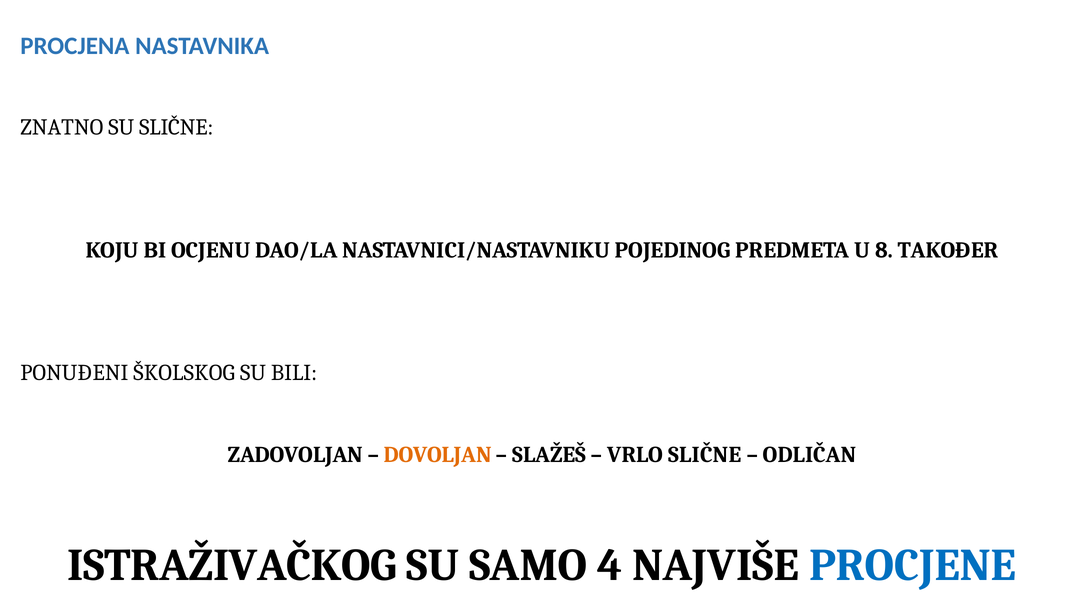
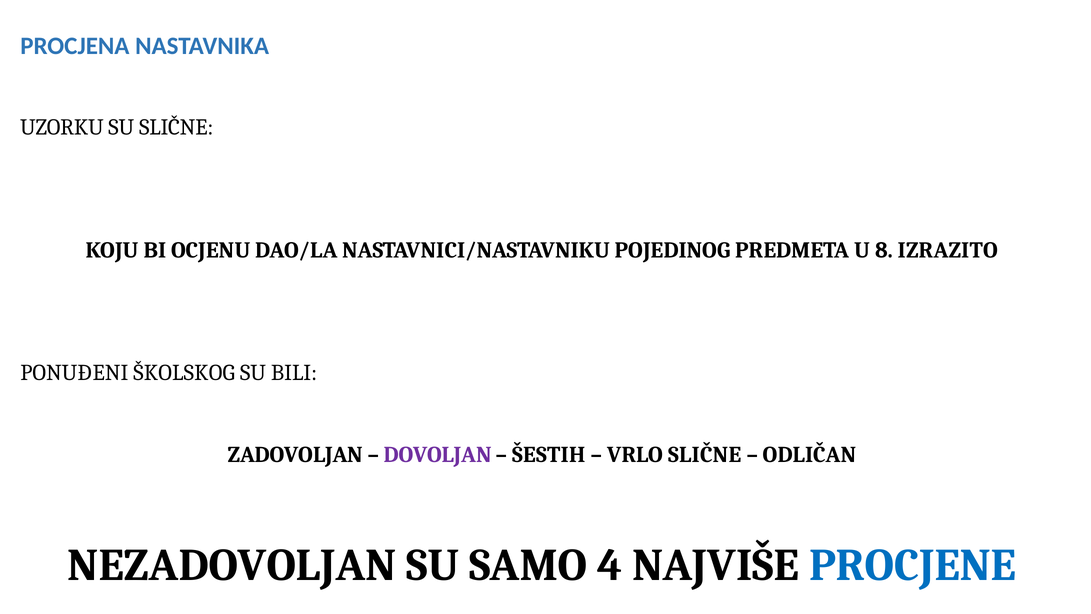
ZNATNO: ZNATNO -> UZORKU (62, 127)
TAKOĐER: TAKOĐER -> IZRAZITO (948, 250)
DOVOLJAN colour: orange -> purple (438, 454)
SLAŽEŠ: SLAŽEŠ -> ŠESTIH (549, 454)
ISTRAŽIVAČKOG: ISTRAŽIVAČKOG -> NEZADOVOLJAN (232, 565)
